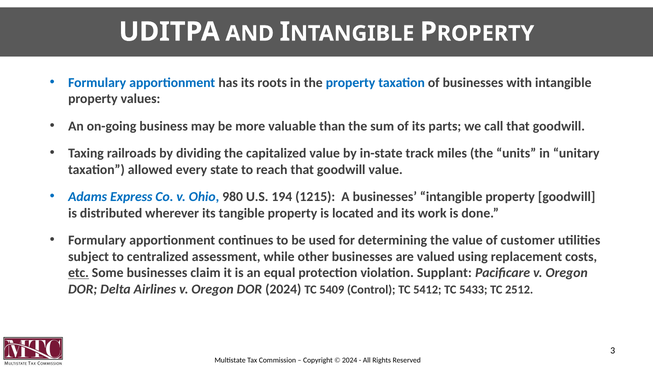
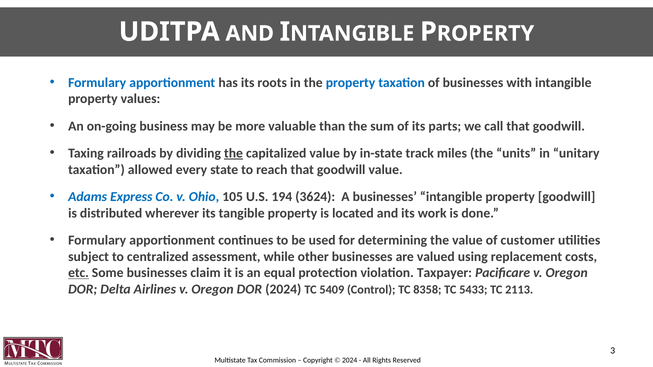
the underline: none -> present (234, 153)
980: 980 -> 105 (233, 197)
1215: 1215 -> 3624 (315, 197)
Supplant: Supplant -> Taxpayer (444, 273)
5412: 5412 -> 8358 (427, 290)
2512: 2512 -> 2113 (519, 290)
